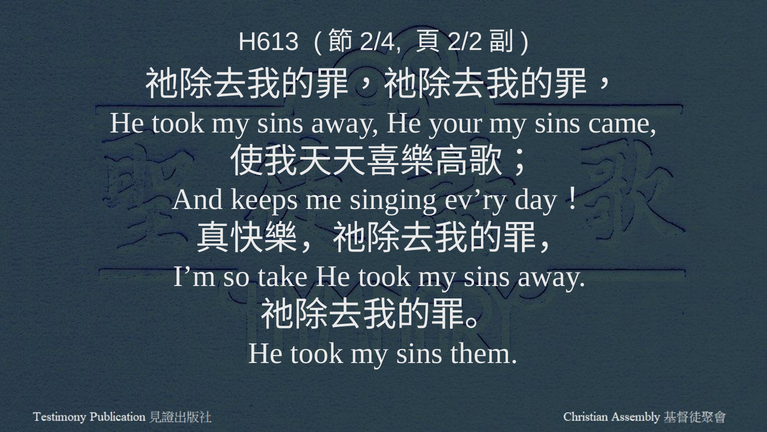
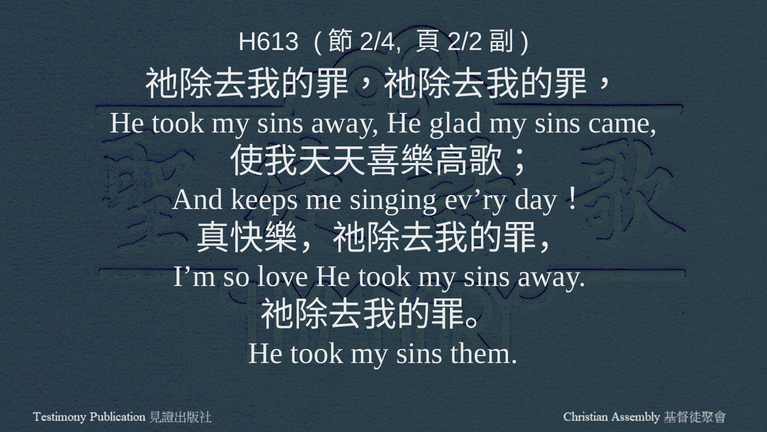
your: your -> glad (455, 123)
take: take -> love (283, 276)
